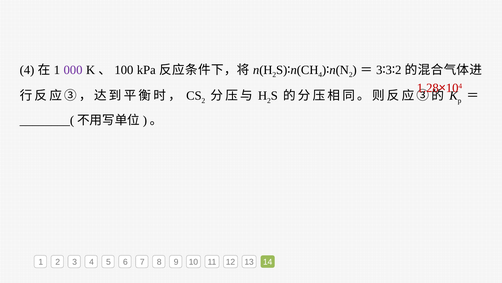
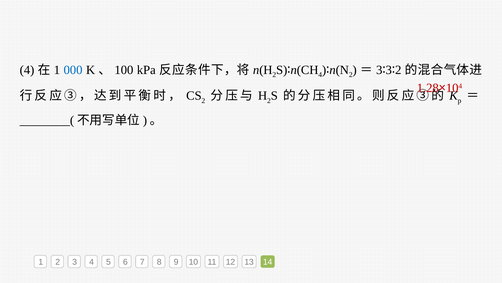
000 colour: purple -> blue (73, 70)
